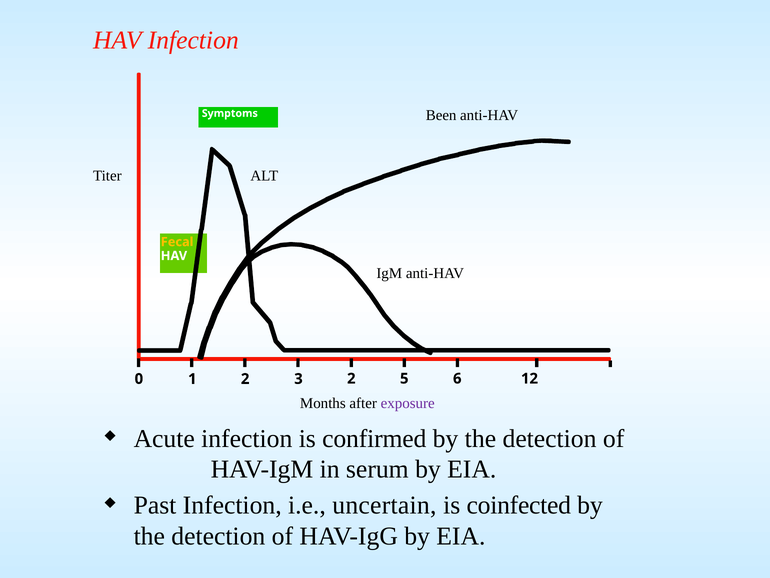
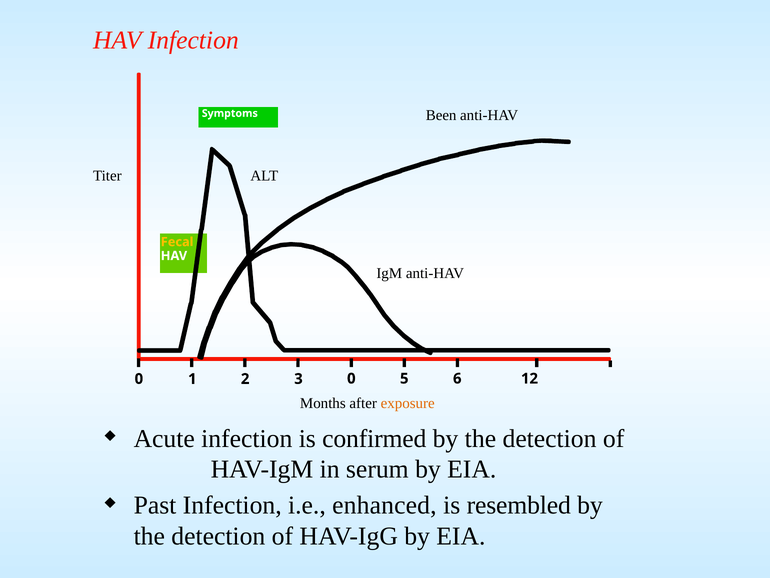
3 2: 2 -> 0 (351, 378)
exposure colour: purple -> orange (408, 403)
uncertain: uncertain -> enhanced (384, 505)
coinfected: coinfected -> resembled (519, 505)
